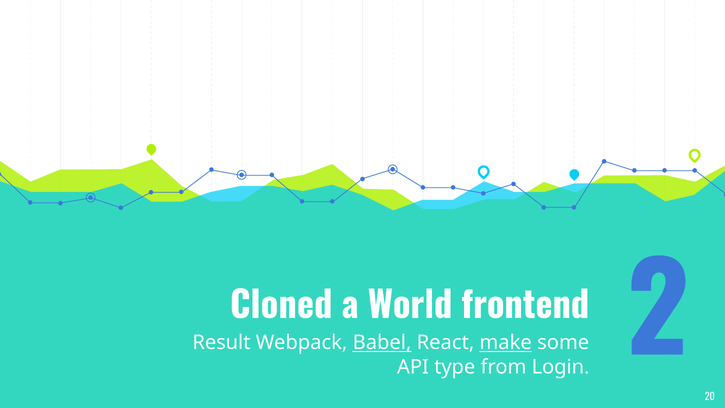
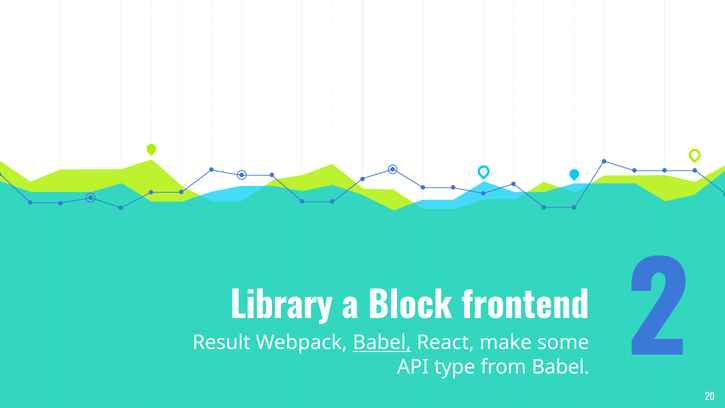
Cloned: Cloned -> Library (281, 306)
World: World -> Block (410, 306)
make underline: present -> none (506, 343)
from Login: Login -> Babel (561, 367)
